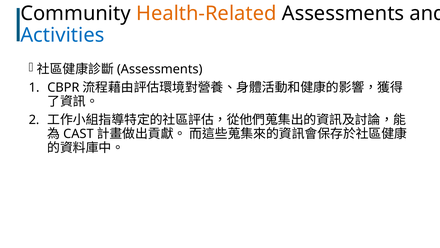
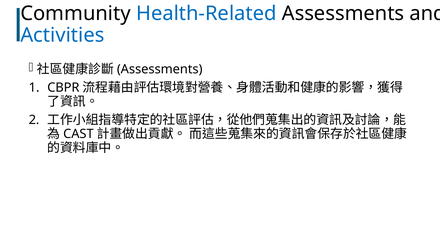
Health-Related colour: orange -> blue (206, 13)
